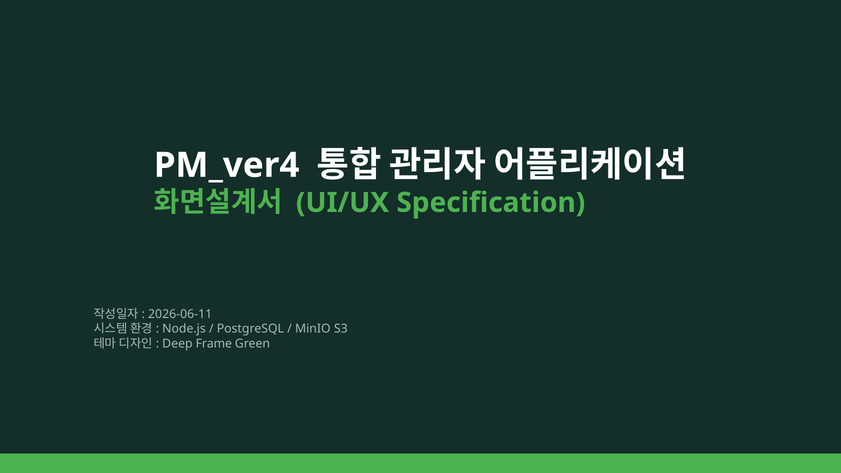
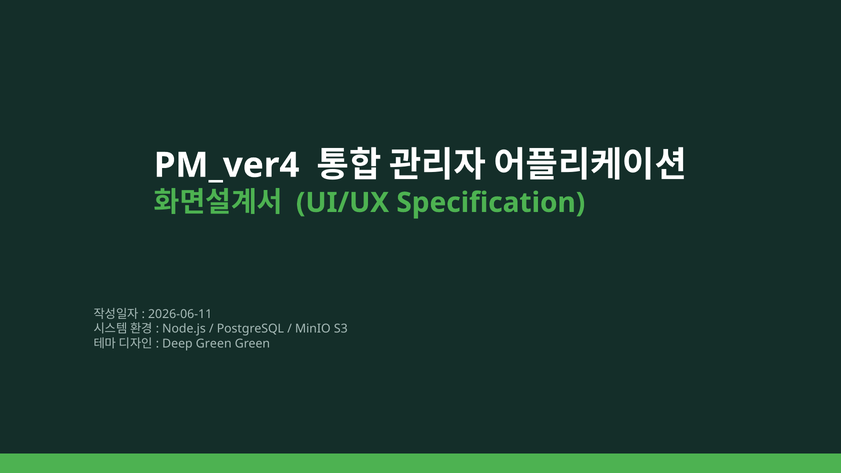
Deep Frame: Frame -> Green (214, 344)
